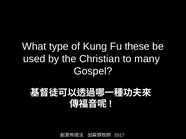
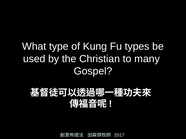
these: these -> types (137, 47)
